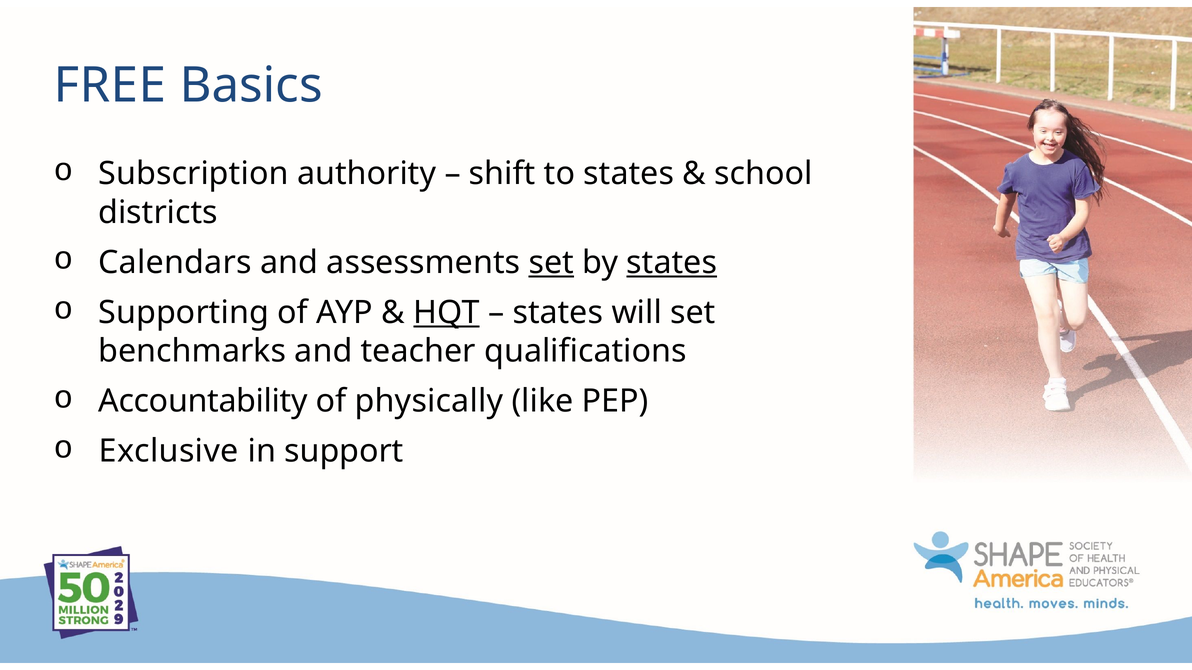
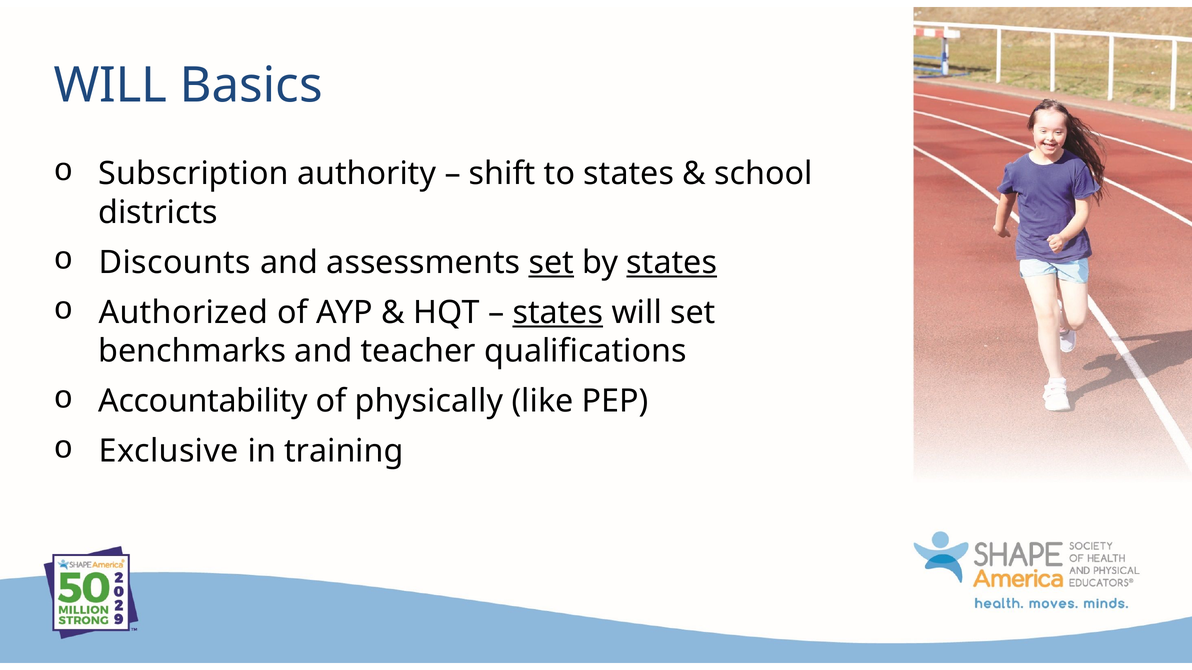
FREE: FREE -> WILL (110, 85)
Calendars: Calendars -> Discounts (175, 263)
Supporting: Supporting -> Authorized (183, 313)
HQT underline: present -> none (447, 313)
states underline: none -> present (558, 313)
support: support -> training (344, 452)
